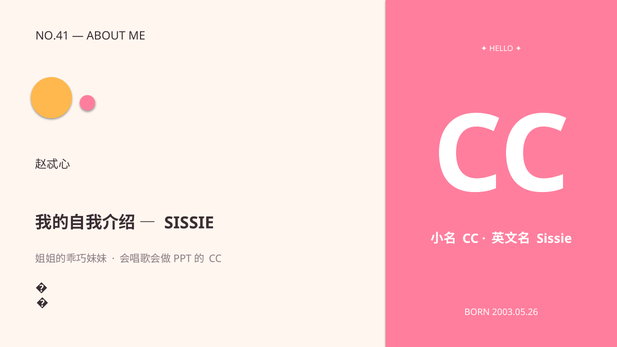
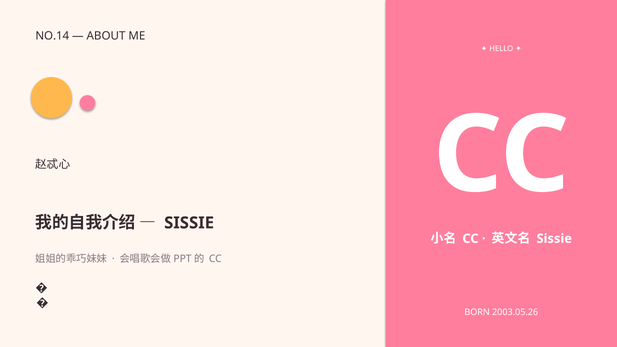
NO.41: NO.41 -> NO.14 (52, 36)
